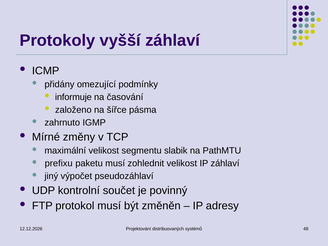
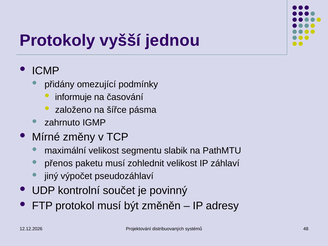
vyšší záhlaví: záhlaví -> jednou (173, 41)
prefixu: prefixu -> přenos (59, 163)
